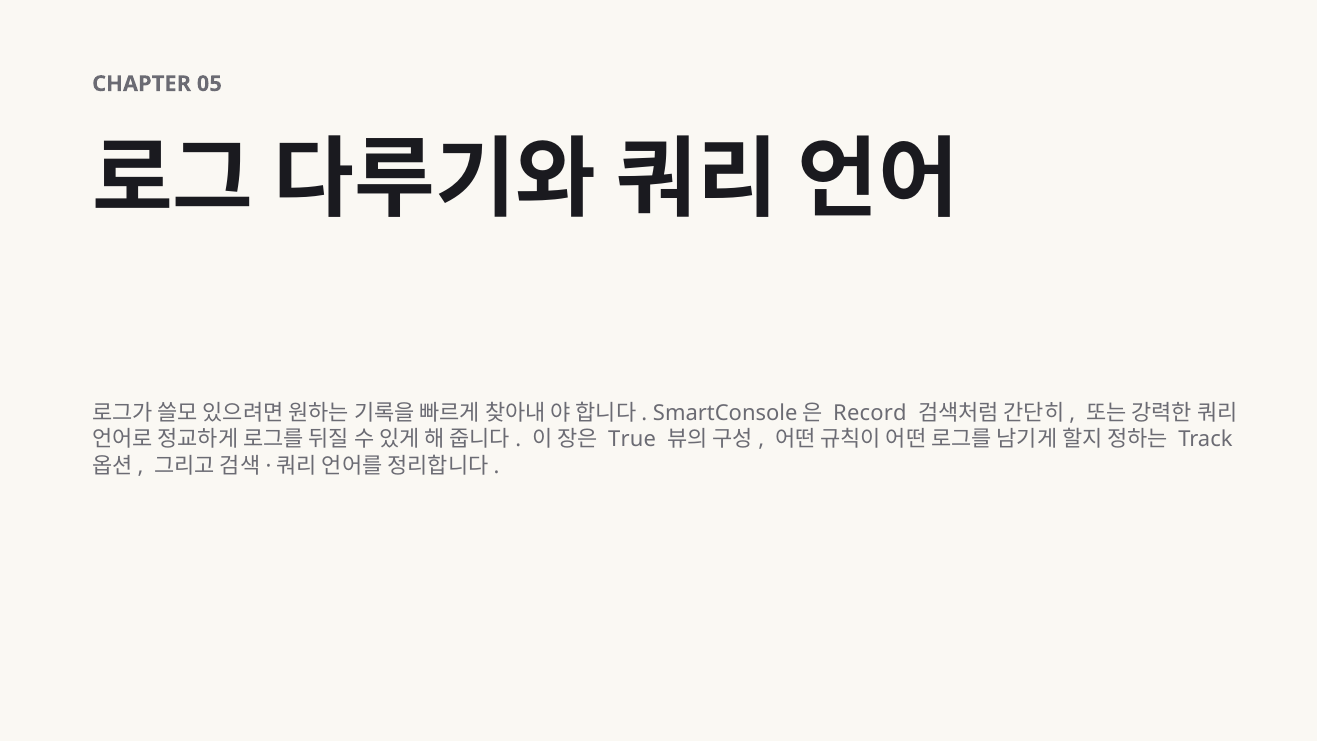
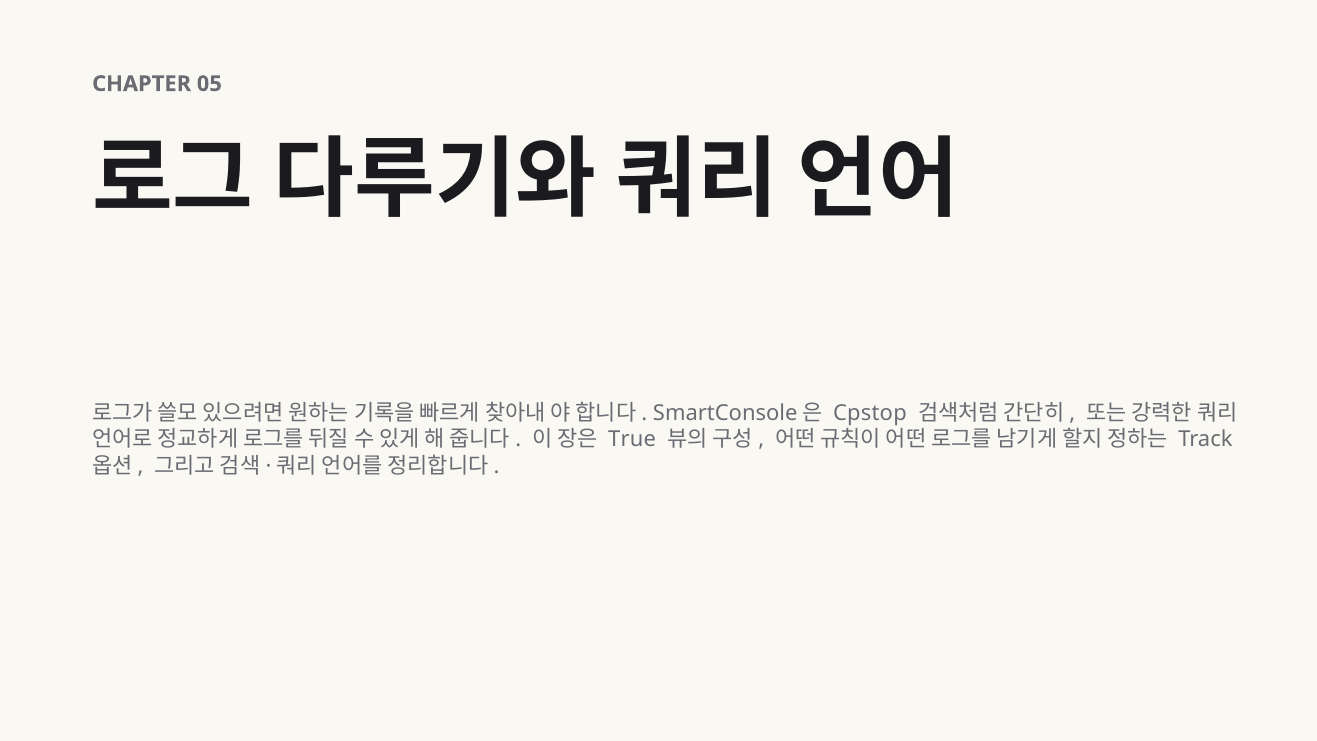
Record: Record -> Cpstop (870, 413)
